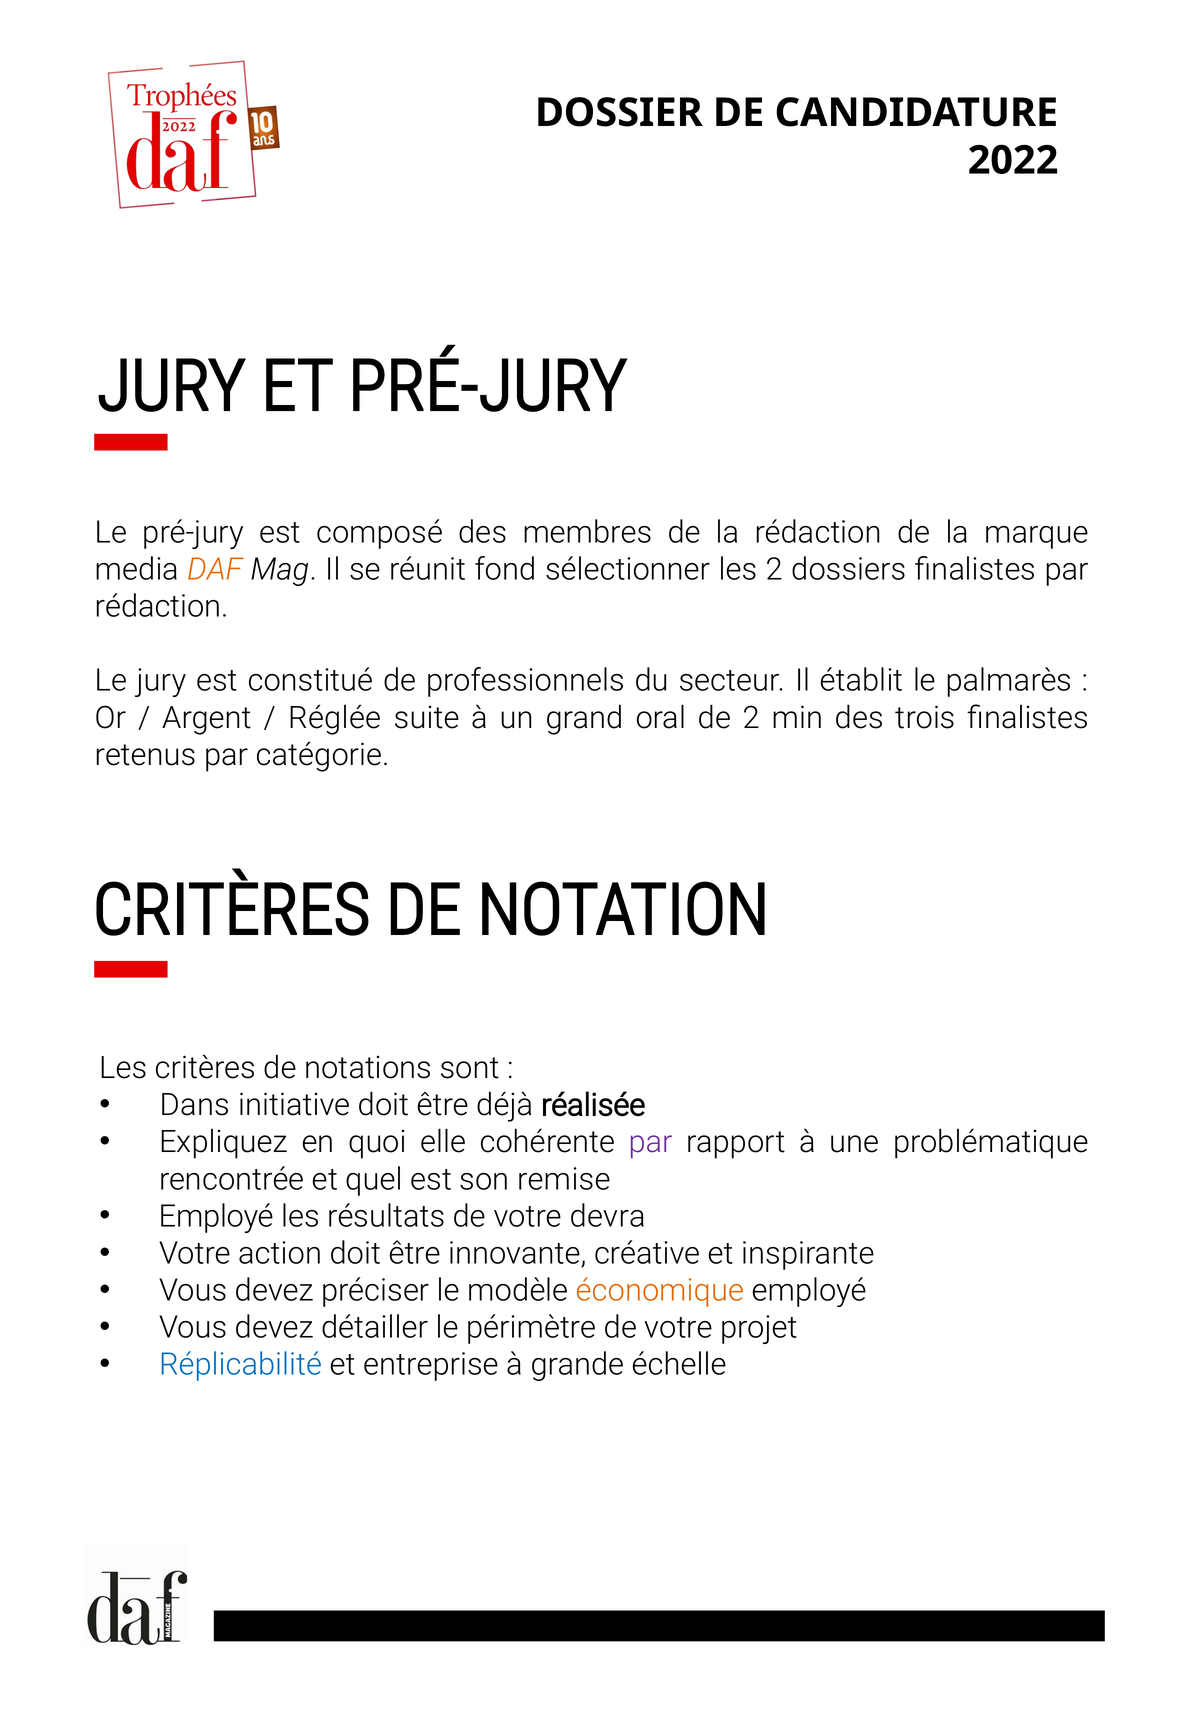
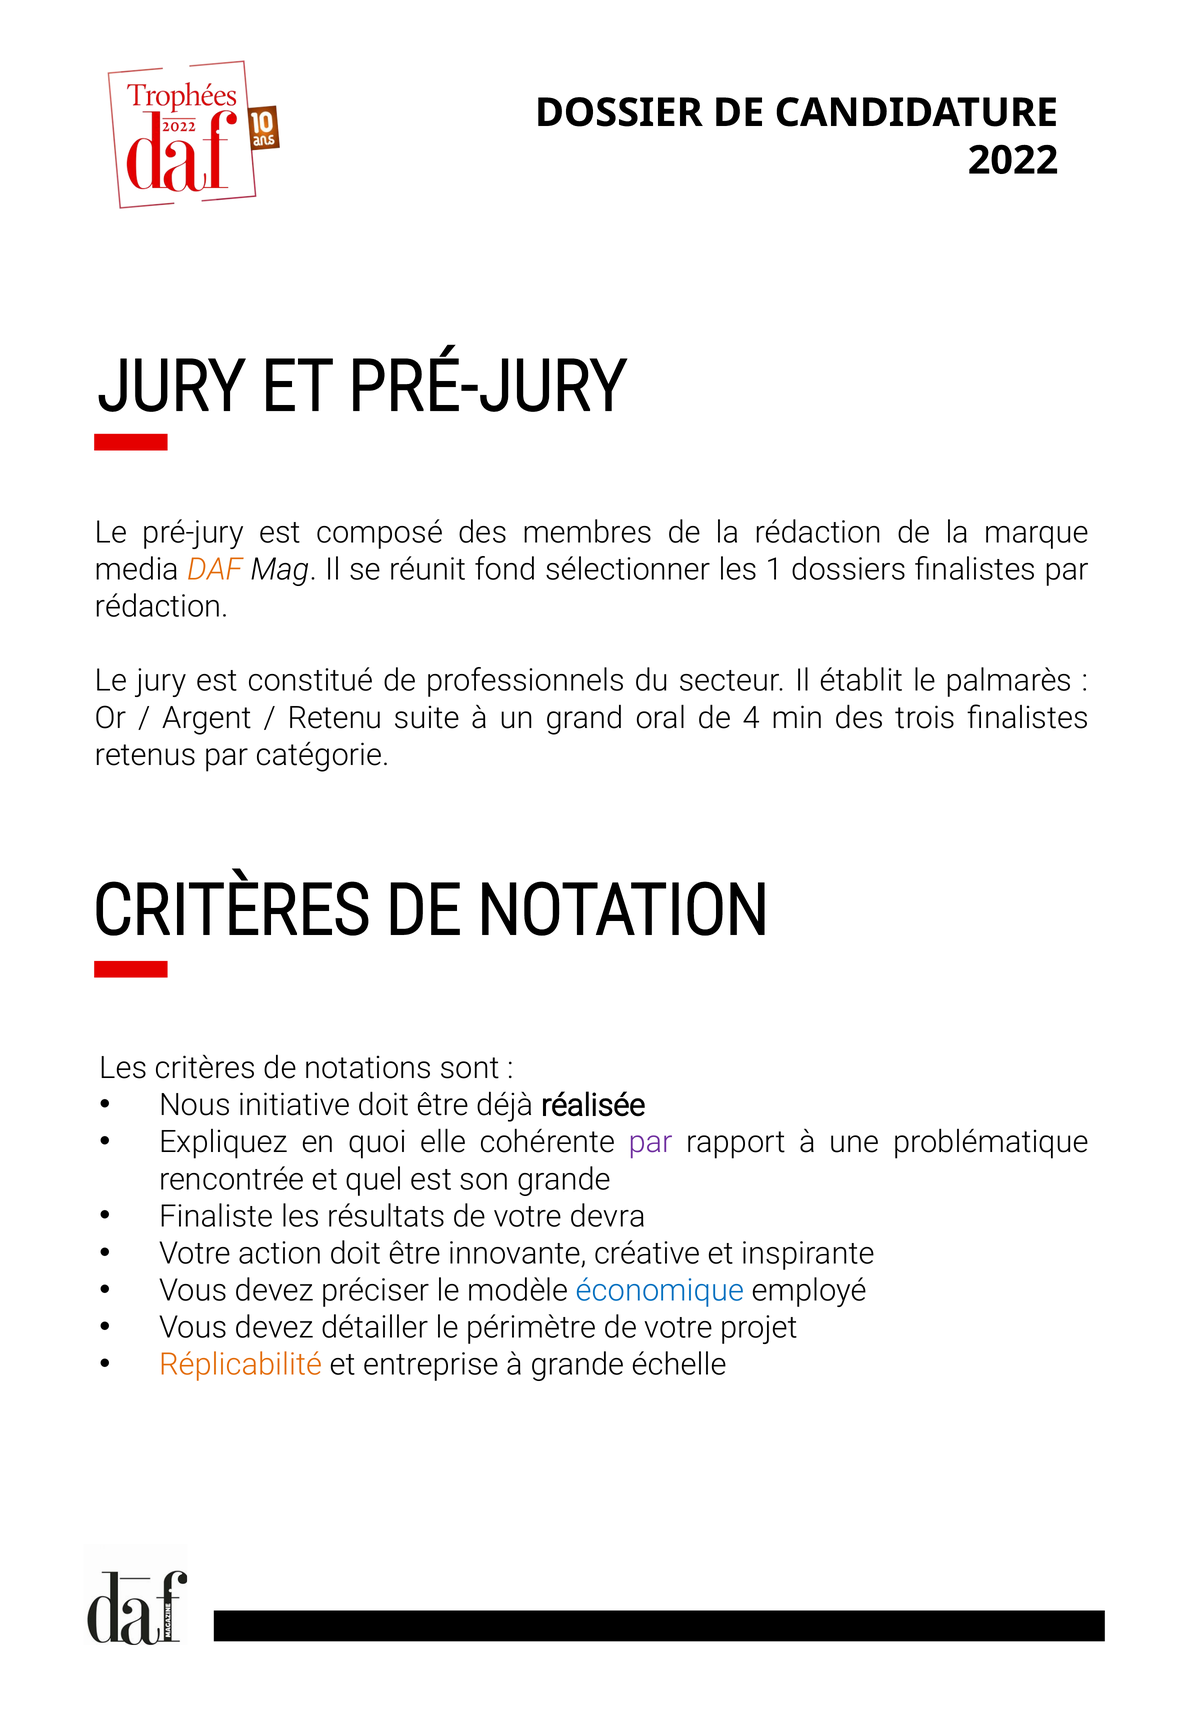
les 2: 2 -> 1 (774, 570)
Réglée: Réglée -> Retenu (335, 718)
de 2: 2 -> 4 (751, 718)
Dans: Dans -> Nous (195, 1105)
son remise: remise -> grande (564, 1180)
Employé: Employé -> Finaliste (216, 1217)
économique colour: orange -> blue (660, 1291)
Réplicabilité colour: blue -> orange (241, 1365)
